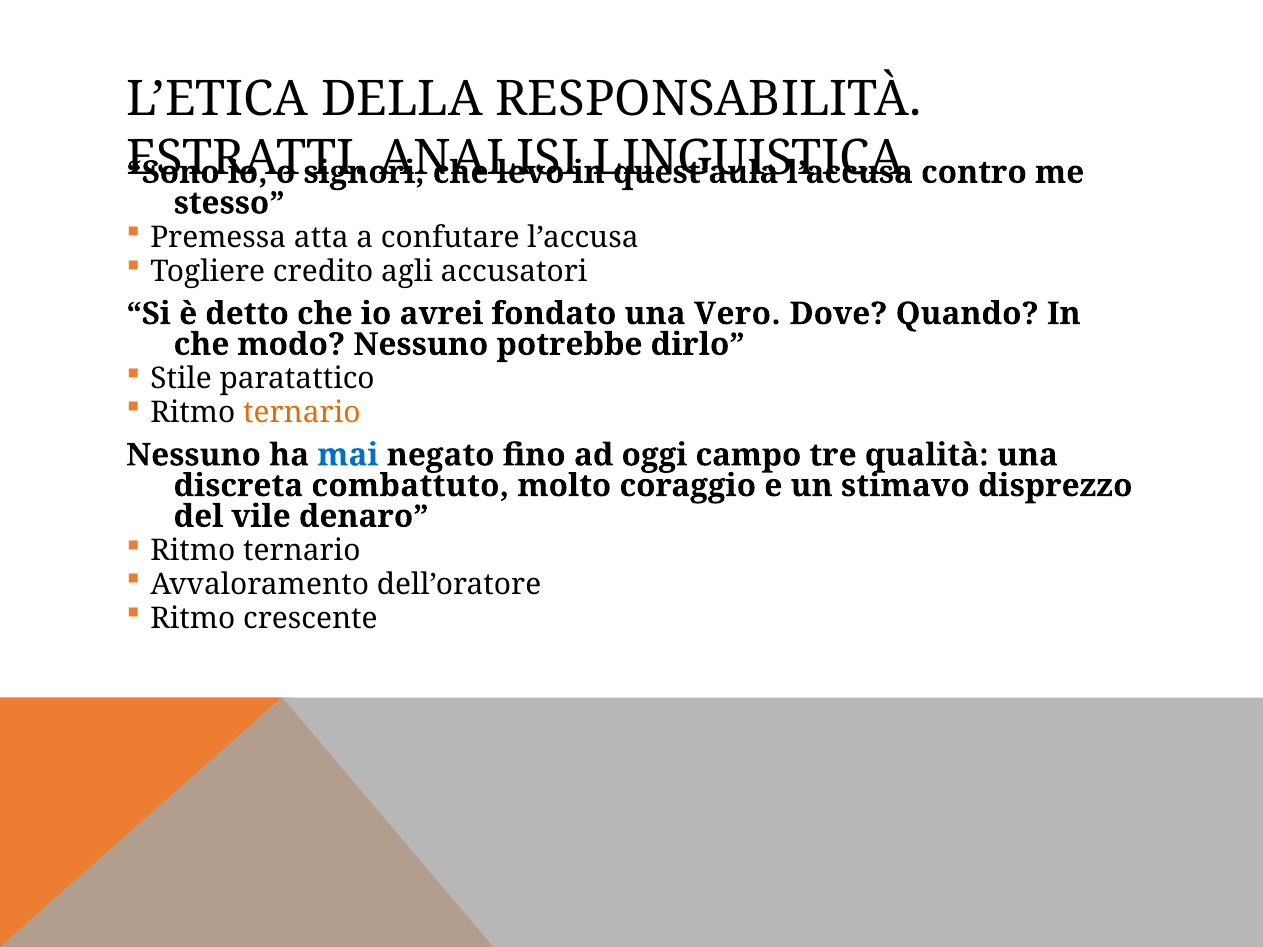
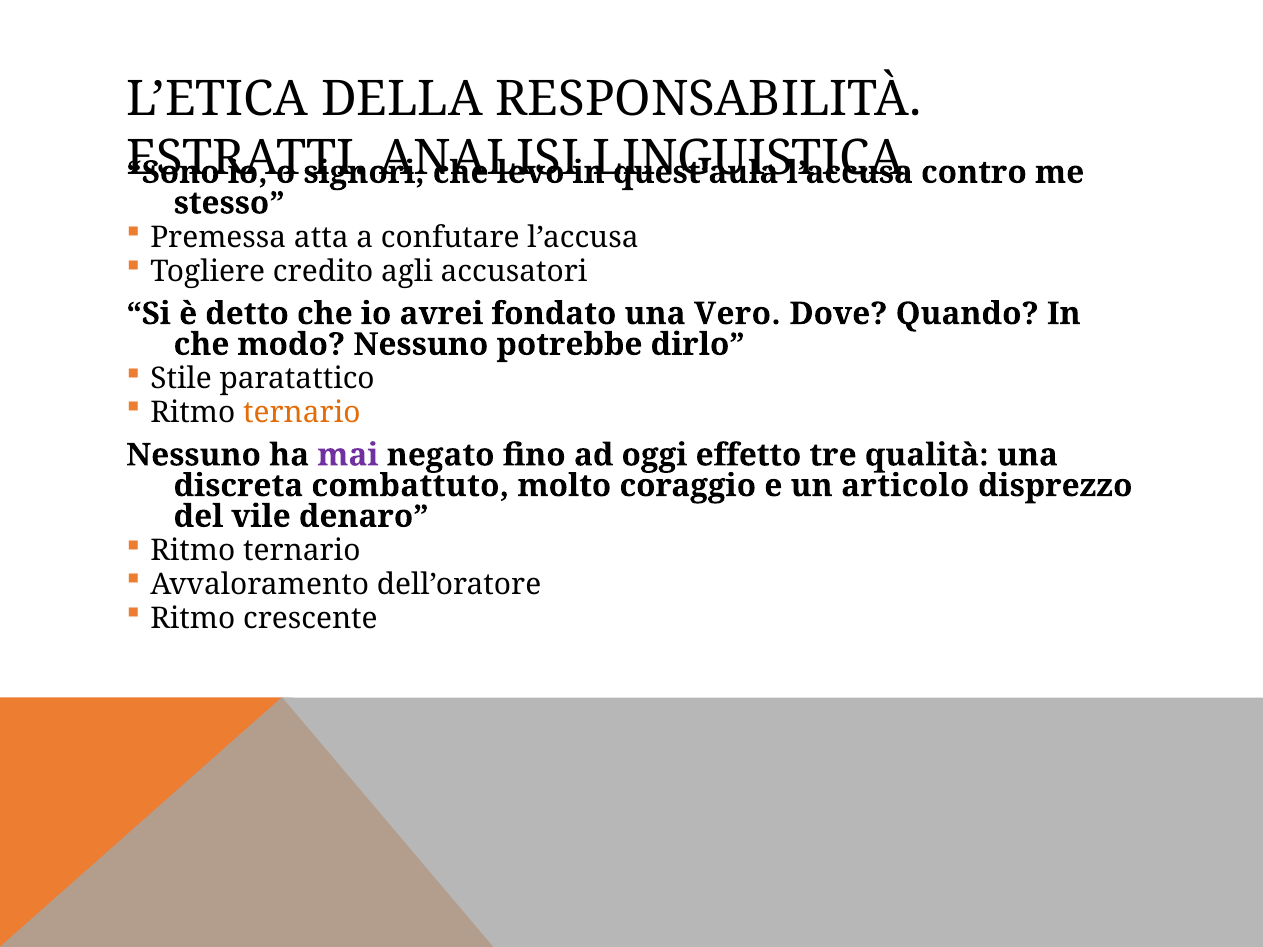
mai colour: blue -> purple (348, 455)
campo: campo -> effetto (748, 455)
stimavo: stimavo -> articolo (905, 486)
